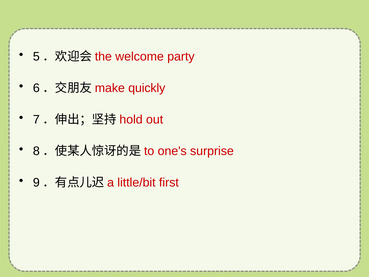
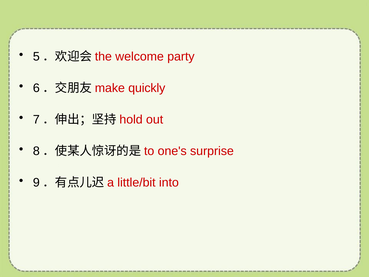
first: first -> into (169, 182)
